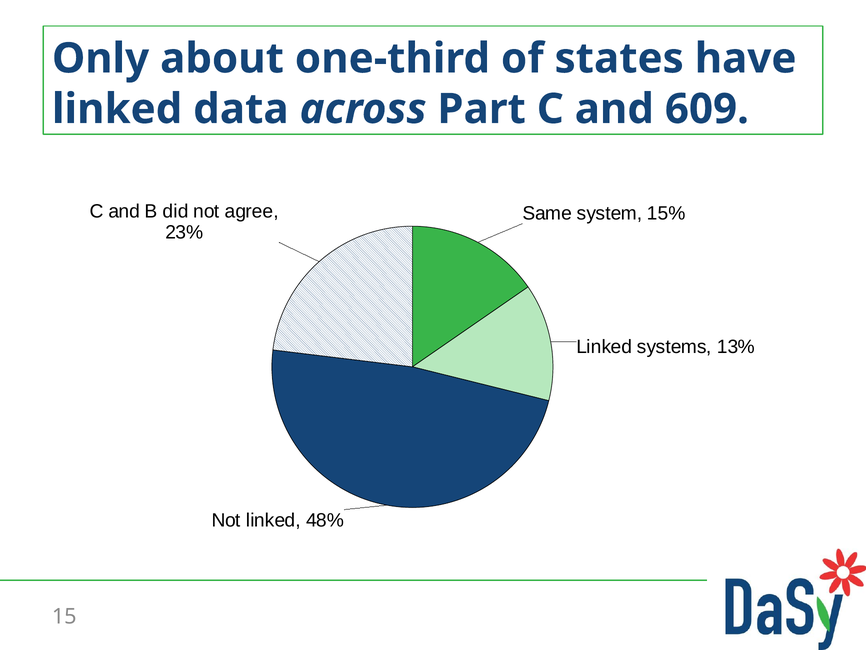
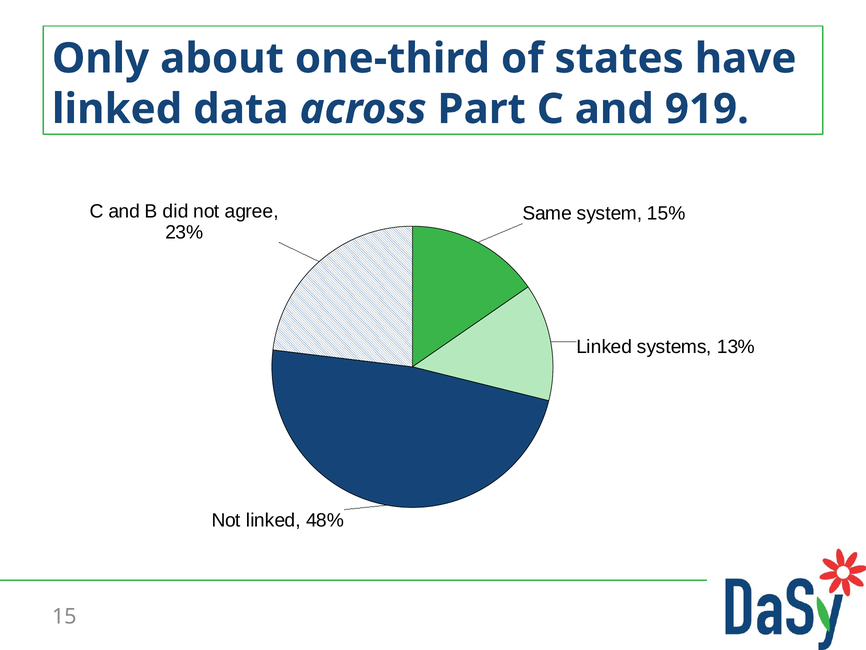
609: 609 -> 919 (707, 109)
